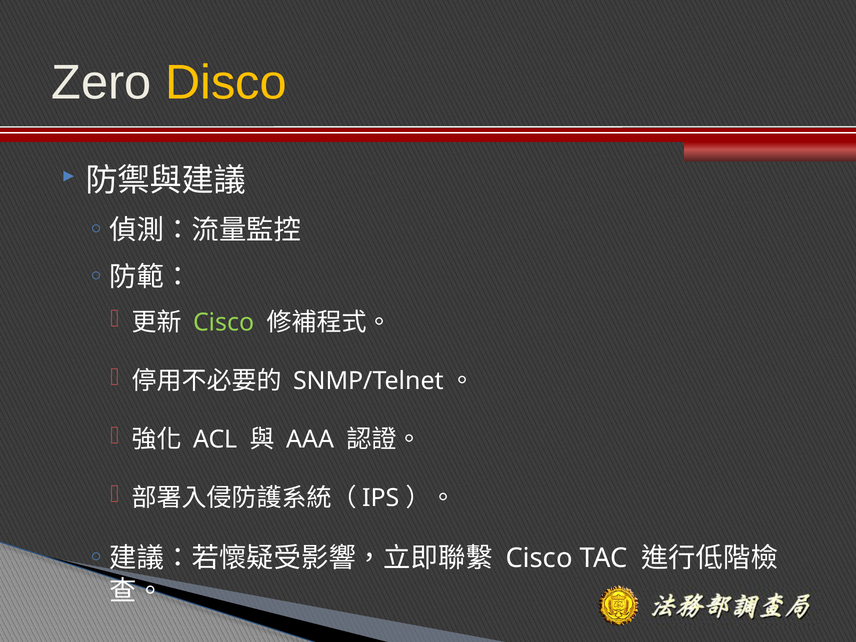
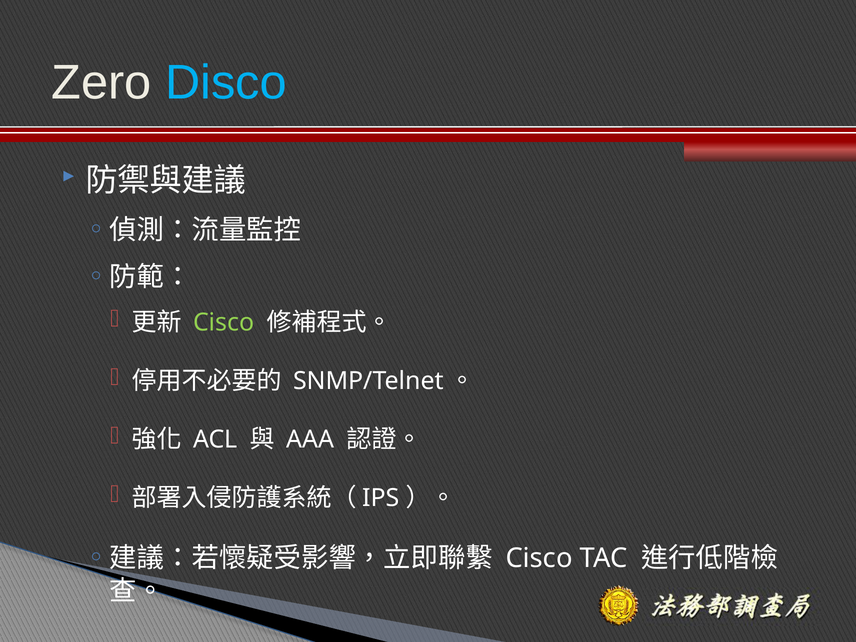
Disco colour: yellow -> light blue (226, 83)
